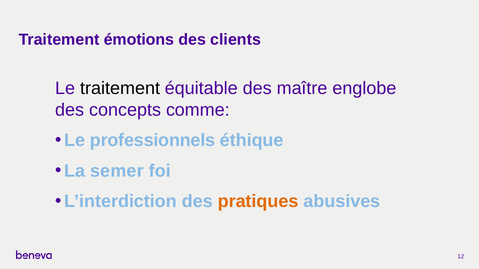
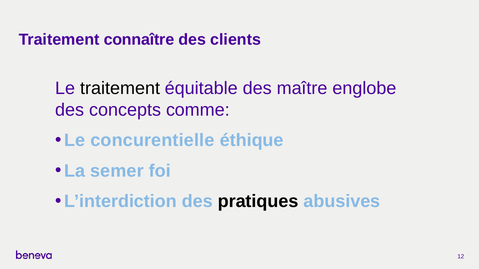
émotions: émotions -> connaître (139, 40)
professionnels: professionnels -> concurentielle (152, 141)
pratiques colour: orange -> black (258, 202)
